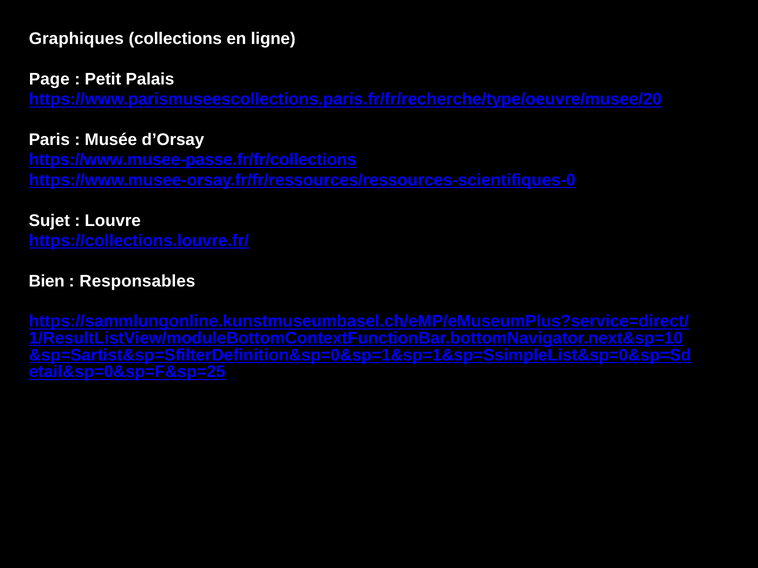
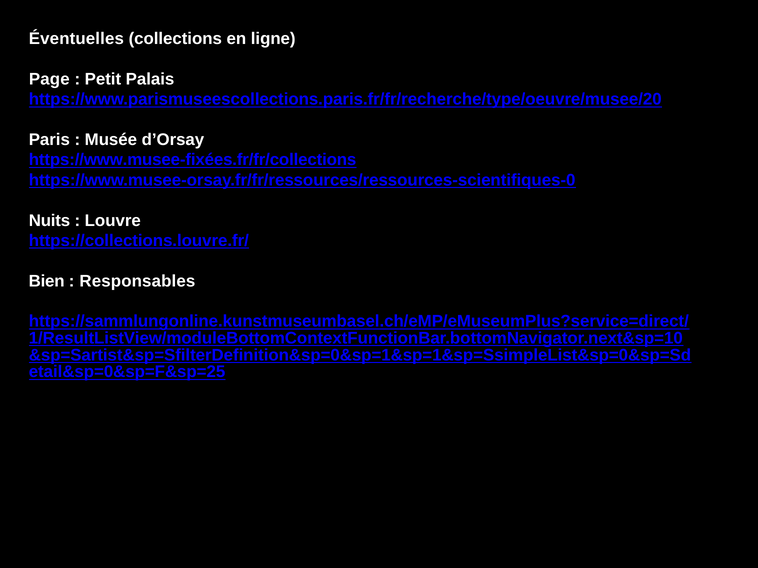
Graphiques: Graphiques -> Éventuelles (76, 39)
https://www.musee-passe.fr/fr/collections: https://www.musee-passe.fr/fr/collections -> https://www.musee-fixées.fr/fr/collections (193, 160)
Sujet: Sujet -> Nuits (49, 221)
